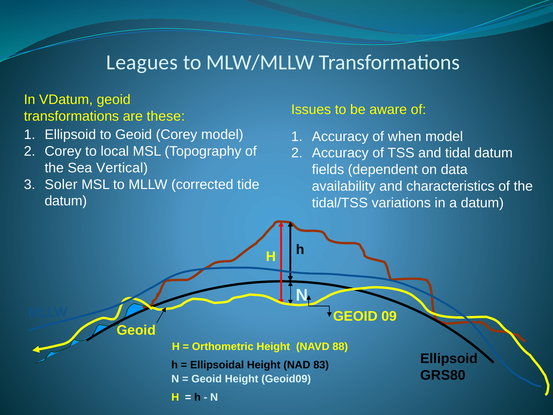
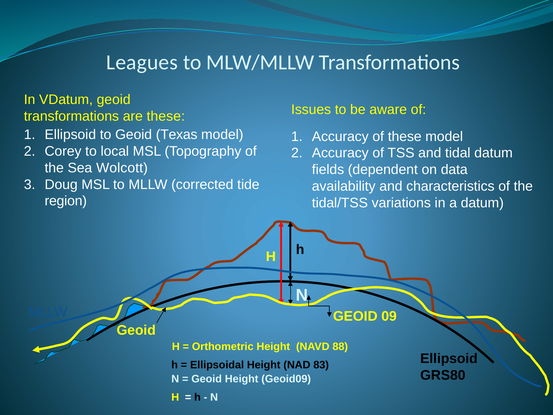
Geoid Corey: Corey -> Texas (177, 135)
of when: when -> these (405, 136)
Vertical: Vertical -> Wolcott (122, 168)
Soler: Soler -> Doug (61, 184)
datum: datum -> region (66, 201)
